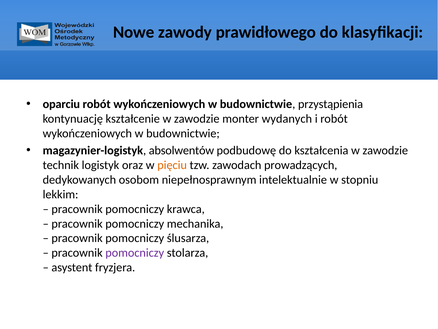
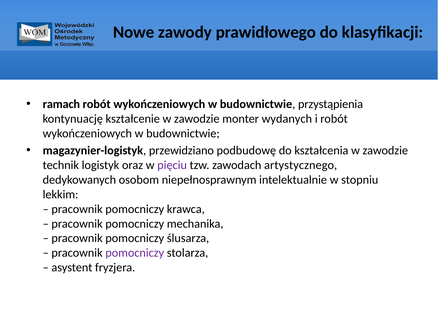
oparciu: oparciu -> ramach (61, 104)
absolwentów: absolwentów -> przewidziano (181, 150)
pięciu colour: orange -> purple (172, 165)
prowadzących: prowadzących -> artystycznego (301, 165)
